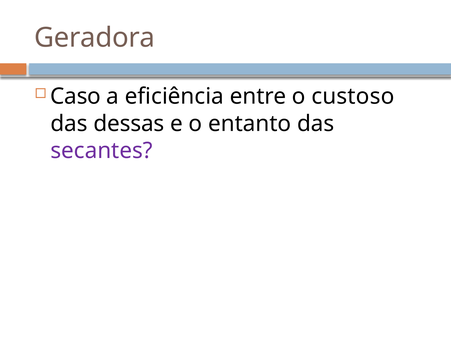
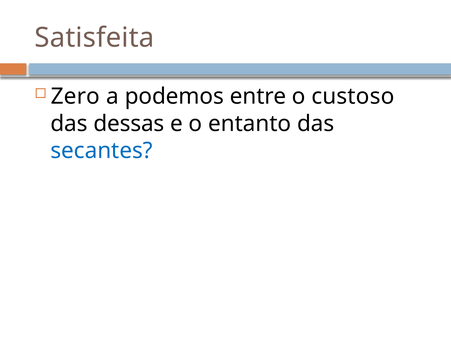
Geradora: Geradora -> Satisfeita (94, 38)
Caso: Caso -> Zero (75, 96)
eficiência: eficiência -> podemos (174, 96)
secantes colour: purple -> blue (102, 150)
